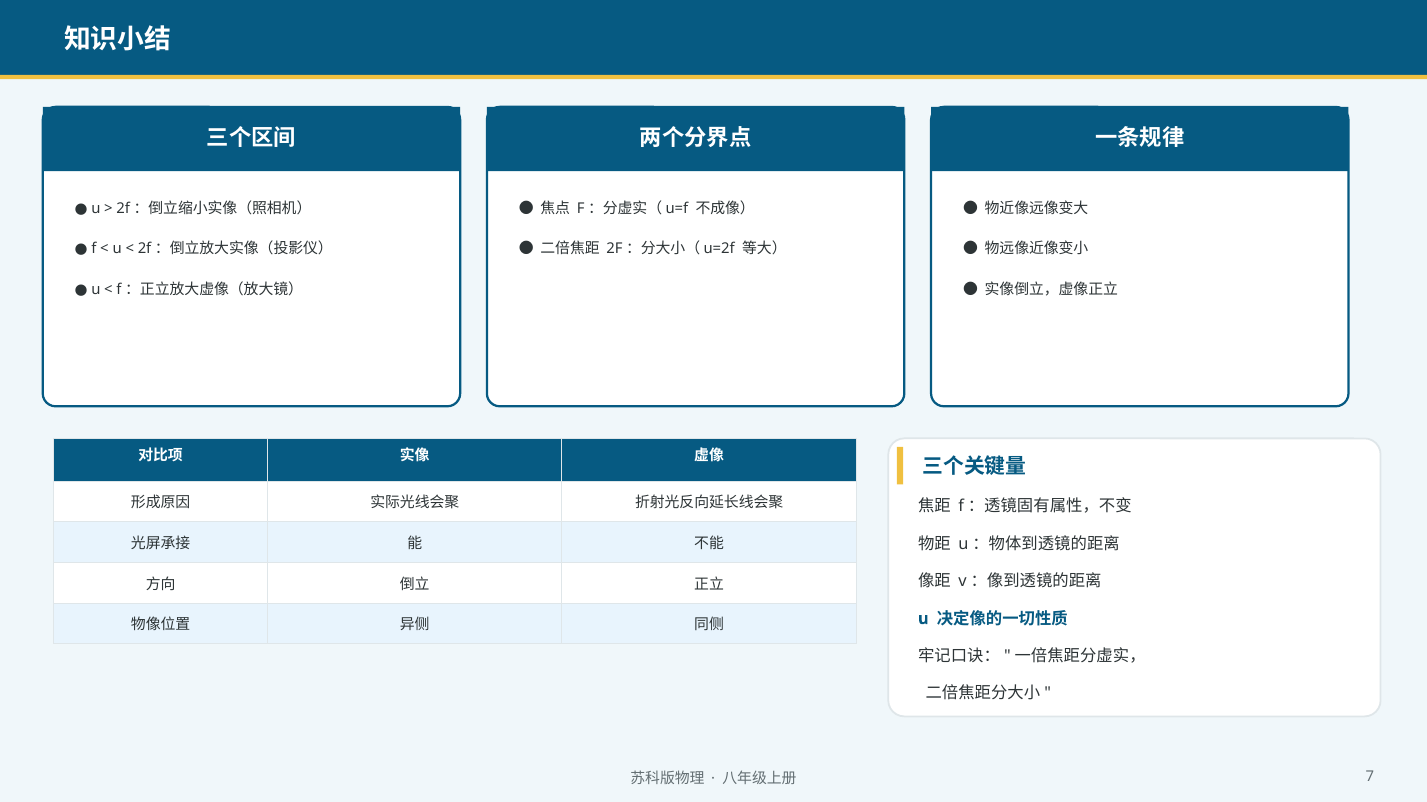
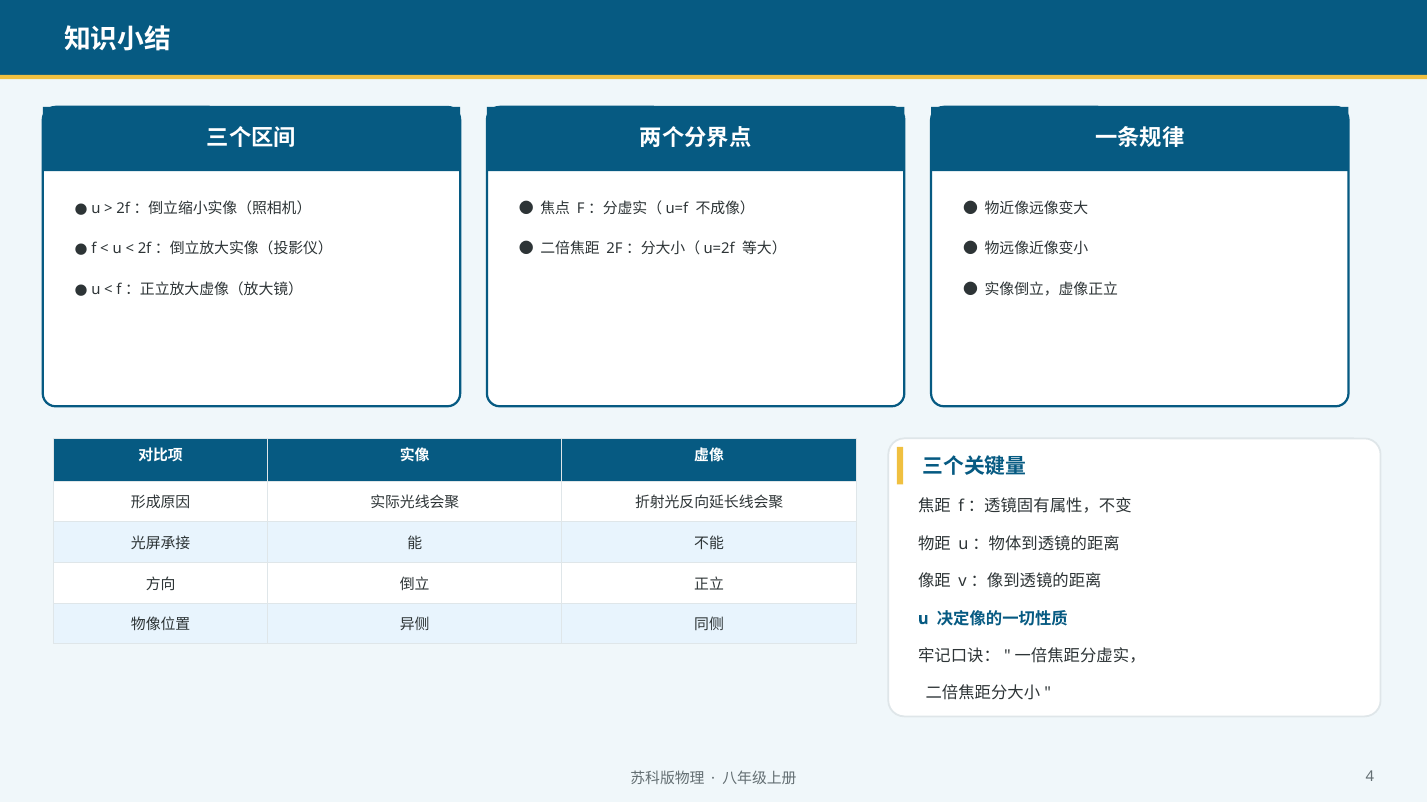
7: 7 -> 4 (1370, 777)
